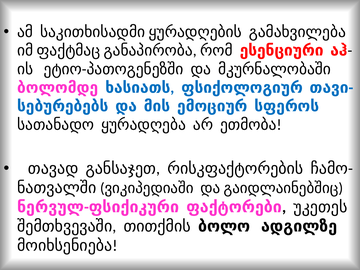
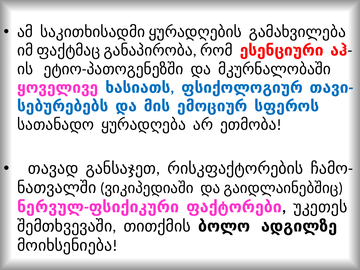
ბოლომდე: ბოლომდე -> ყოველივე (58, 88)
